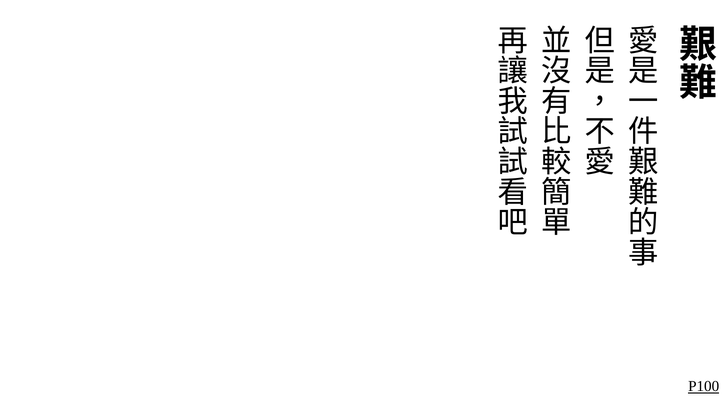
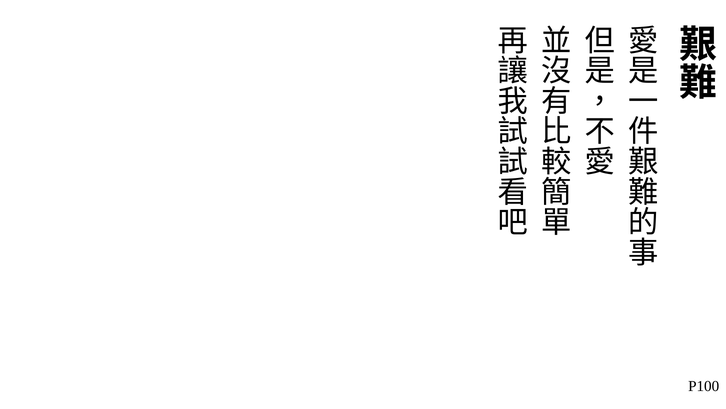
P100 underline: present -> none (704, 386)
